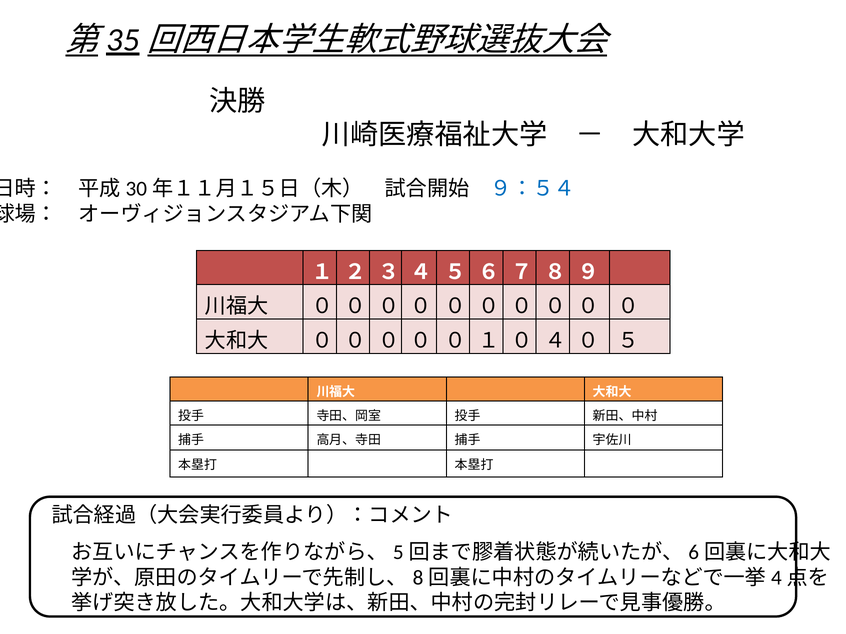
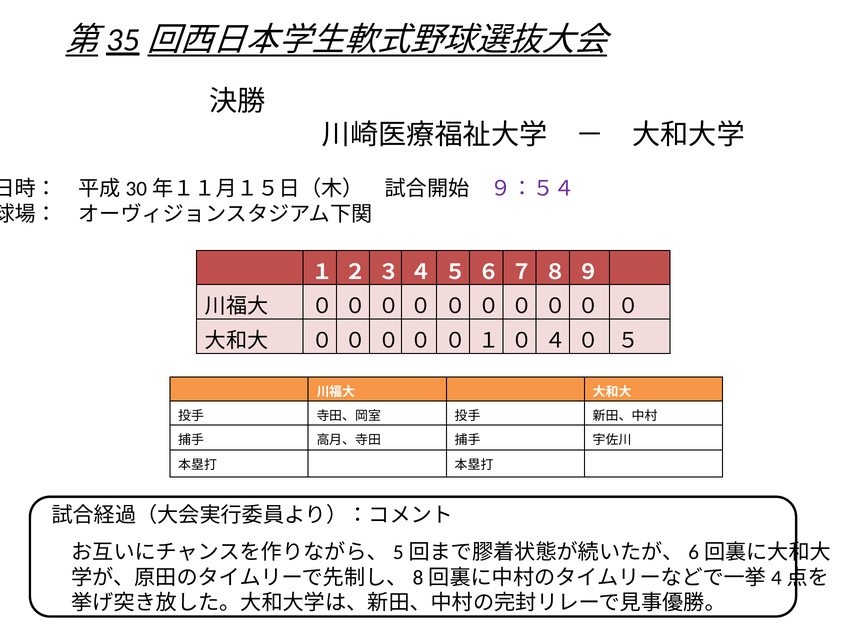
９：５４ colour: blue -> purple (533, 189)
